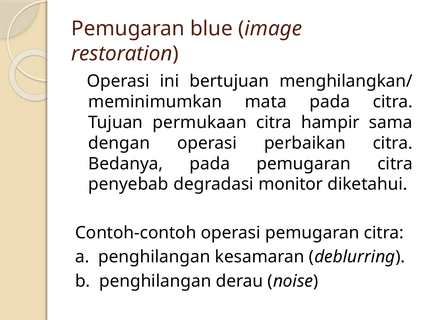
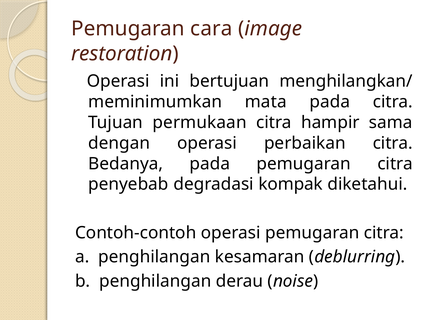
blue: blue -> cara (211, 29)
monitor: monitor -> kompak (291, 184)
